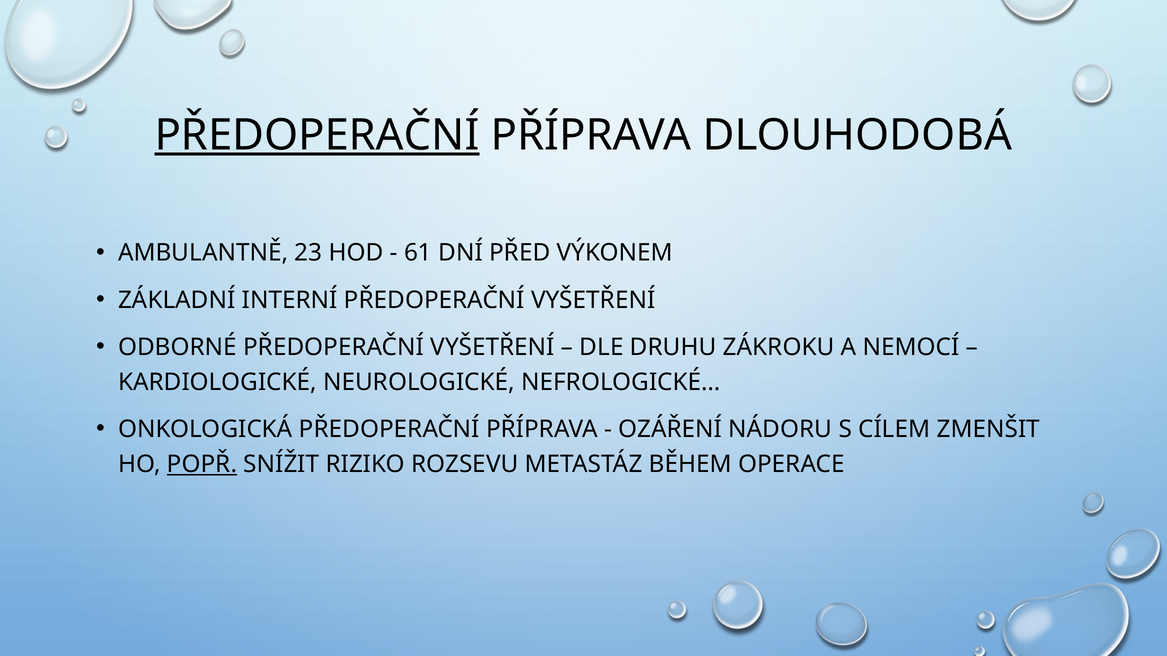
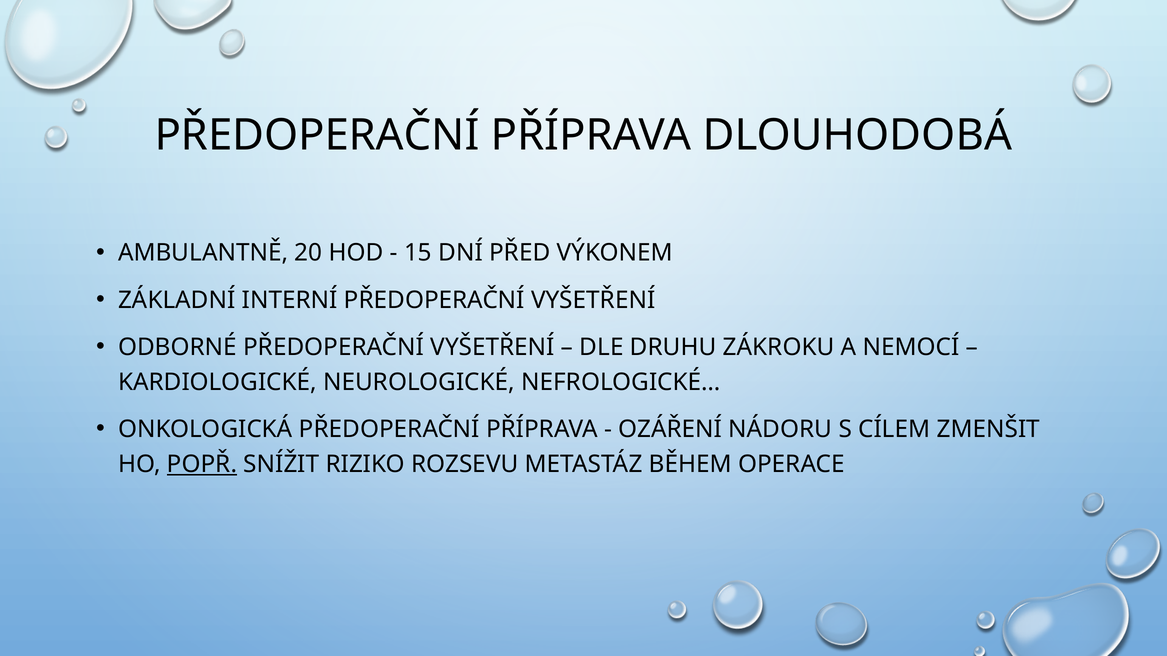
PŘEDOPERAČNÍ underline: present -> none (317, 135)
23: 23 -> 20 (308, 253)
61: 61 -> 15 (418, 253)
